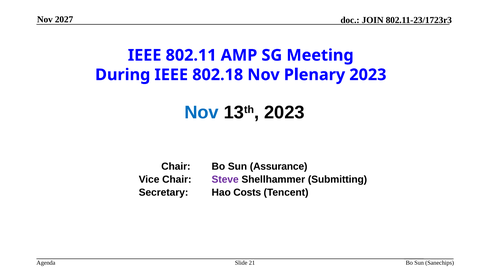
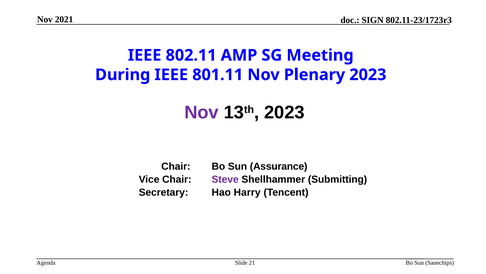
2027: 2027 -> 2021 (64, 19)
JOIN: JOIN -> SIGN (373, 20)
802.18: 802.18 -> 801.11 (218, 75)
Nov colour: blue -> purple (202, 112)
Costs: Costs -> Harry (247, 192)
